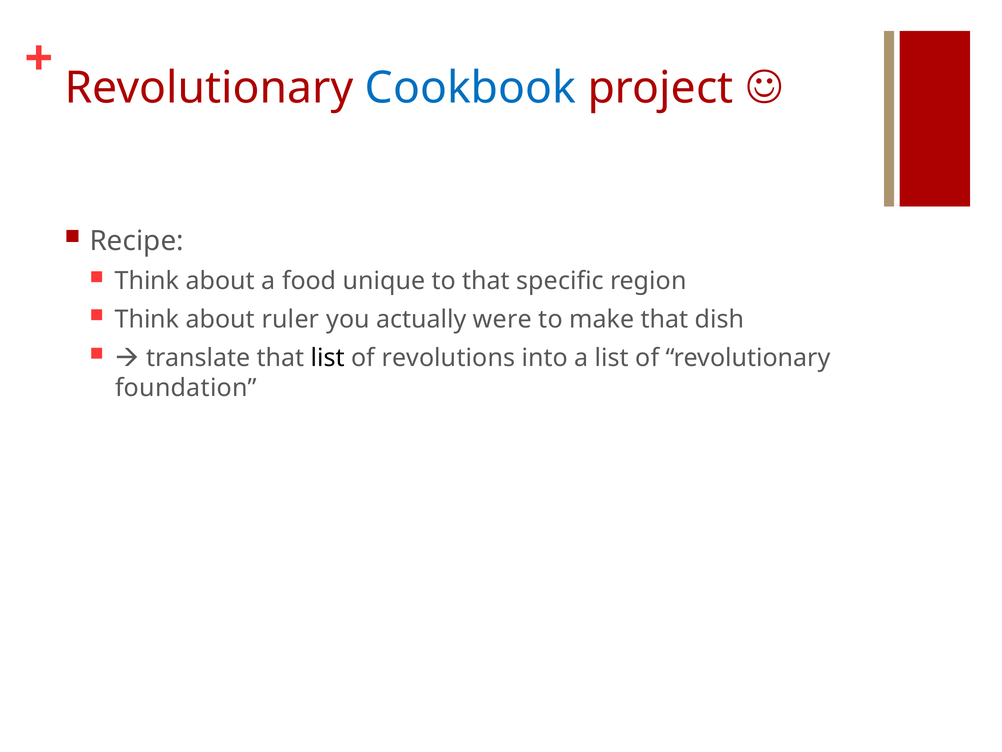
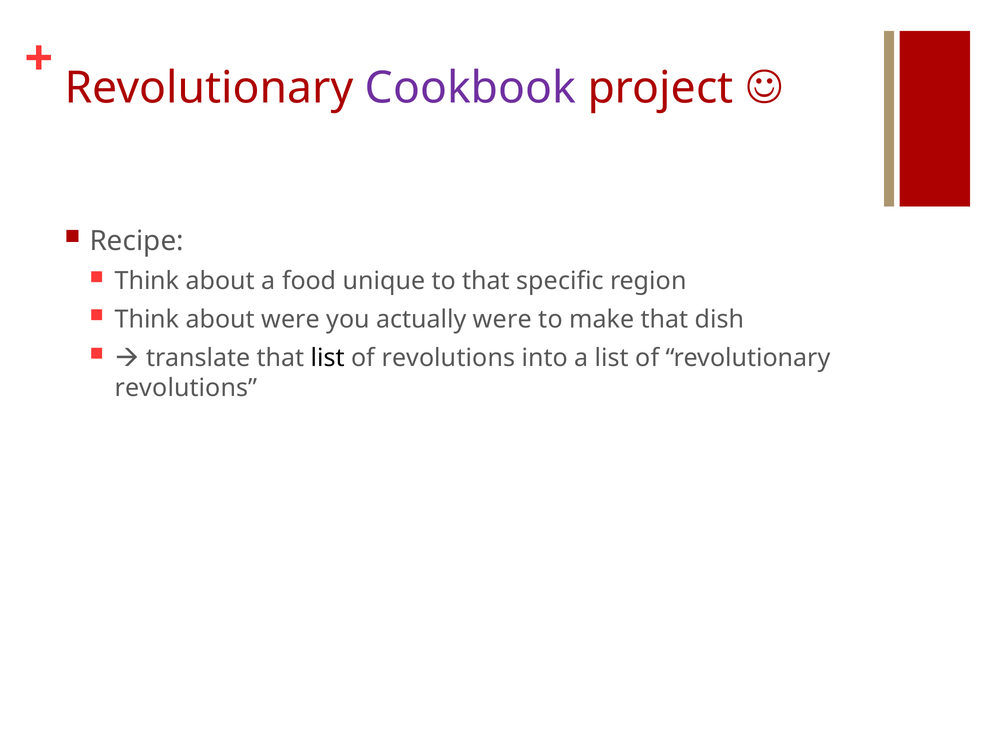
Cookbook colour: blue -> purple (470, 88)
about ruler: ruler -> were (291, 319)
foundation: foundation -> revolutions (186, 388)
